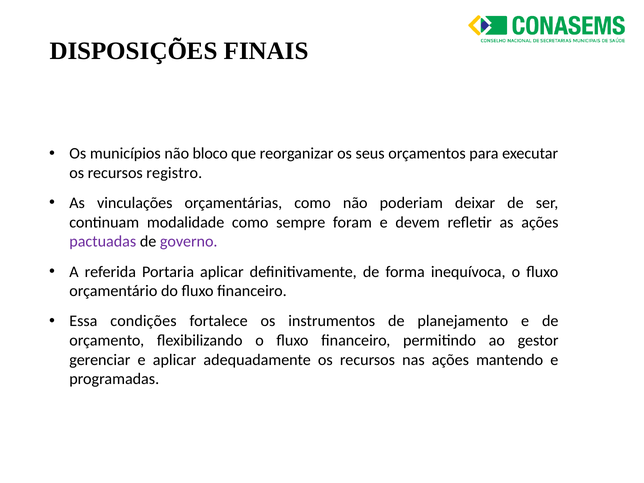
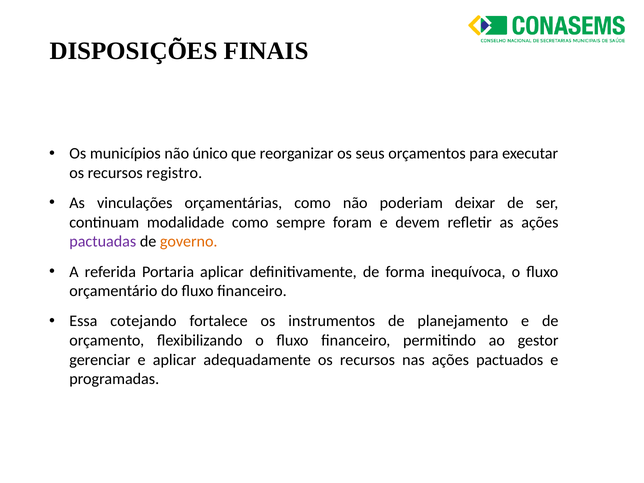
bloco: bloco -> único (210, 154)
governo colour: purple -> orange (189, 242)
condições: condições -> cotejando (143, 321)
mantendo: mantendo -> pactuados (510, 360)
